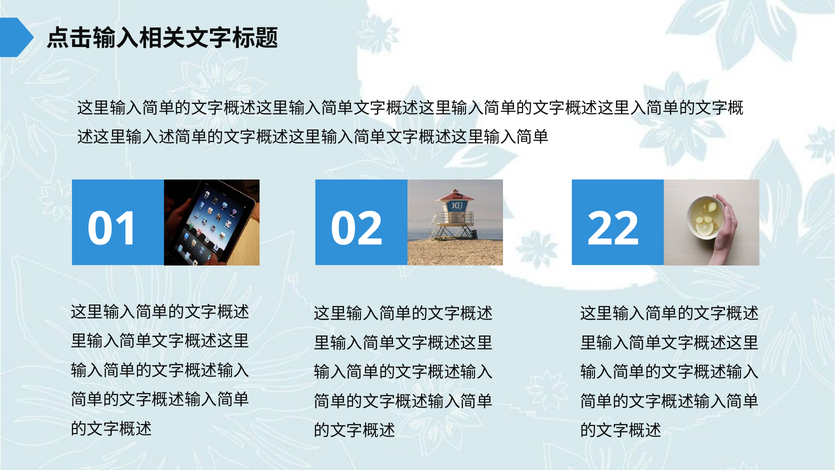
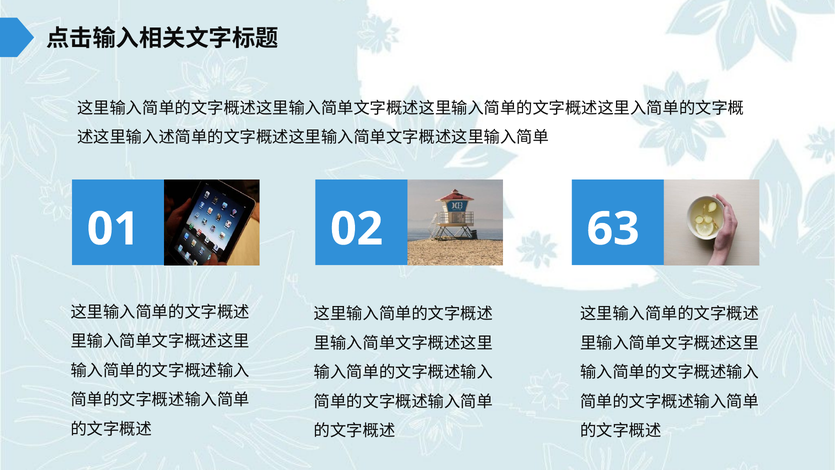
22: 22 -> 63 (613, 229)
